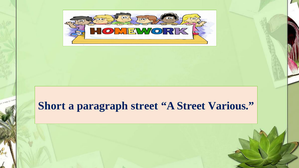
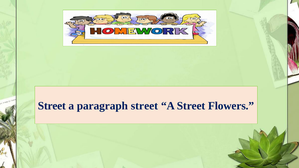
Short: Short -> Street (52, 106)
Various: Various -> Flowers (231, 106)
